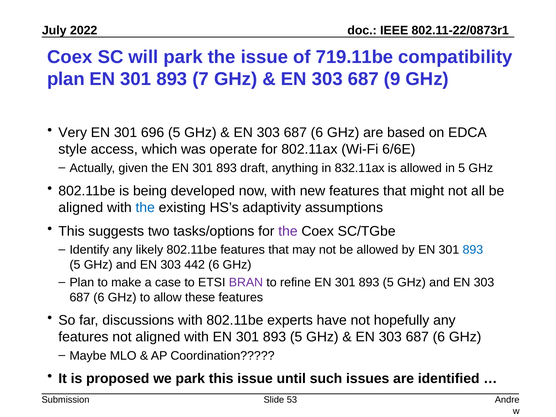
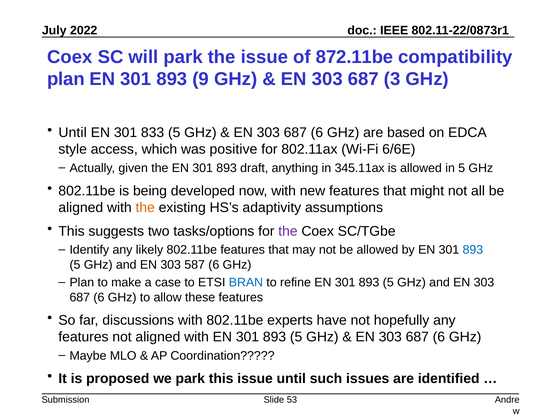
719.11be: 719.11be -> 872.11be (355, 57)
7: 7 -> 9 (201, 79)
9: 9 -> 3 (392, 79)
Very: Very -> Until (73, 133)
696: 696 -> 833 (153, 133)
operate: operate -> positive (233, 149)
832.11ax: 832.11ax -> 345.11ax (360, 168)
the colour: blue -> orange (145, 207)
442: 442 -> 587 (195, 265)
BRAN colour: purple -> blue (246, 283)
